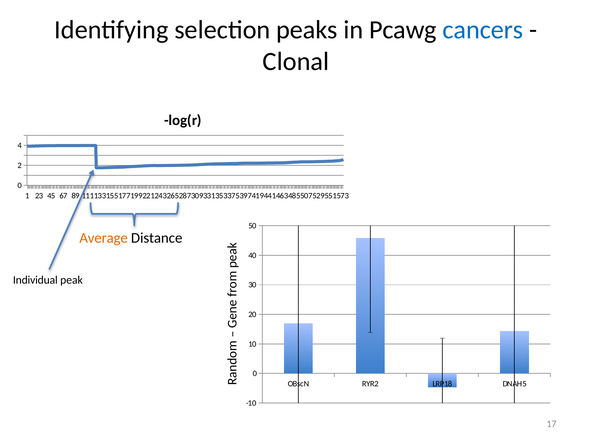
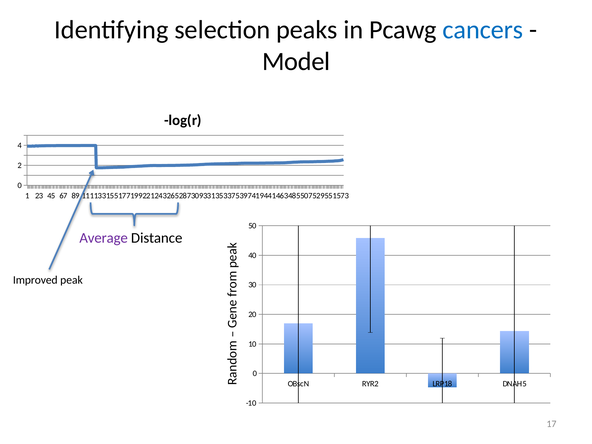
Clonal: Clonal -> Model (296, 61)
Average colour: orange -> purple (104, 238)
Individual: Individual -> Improved (35, 280)
